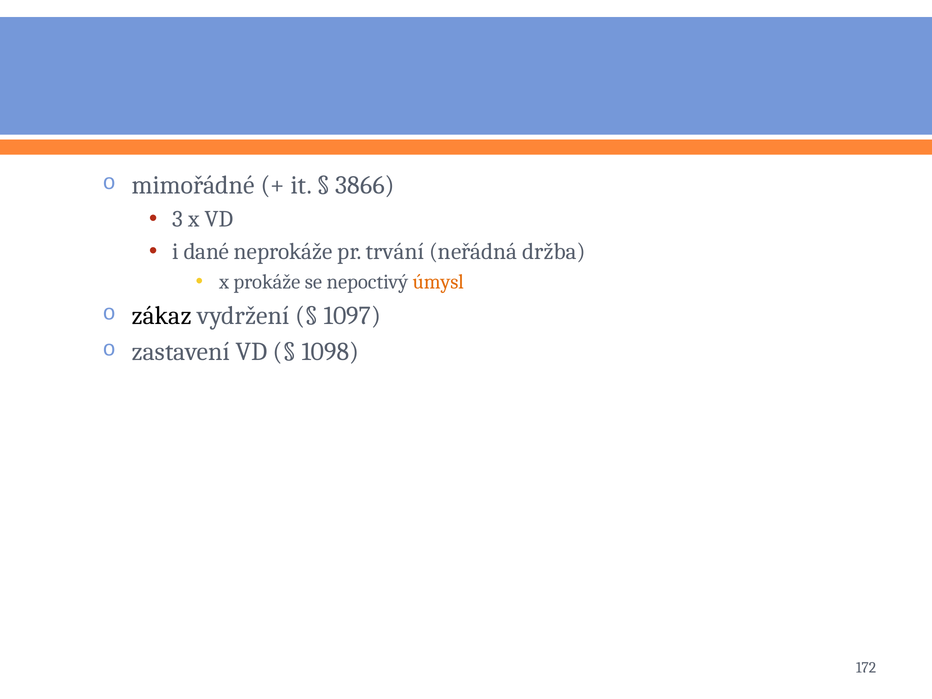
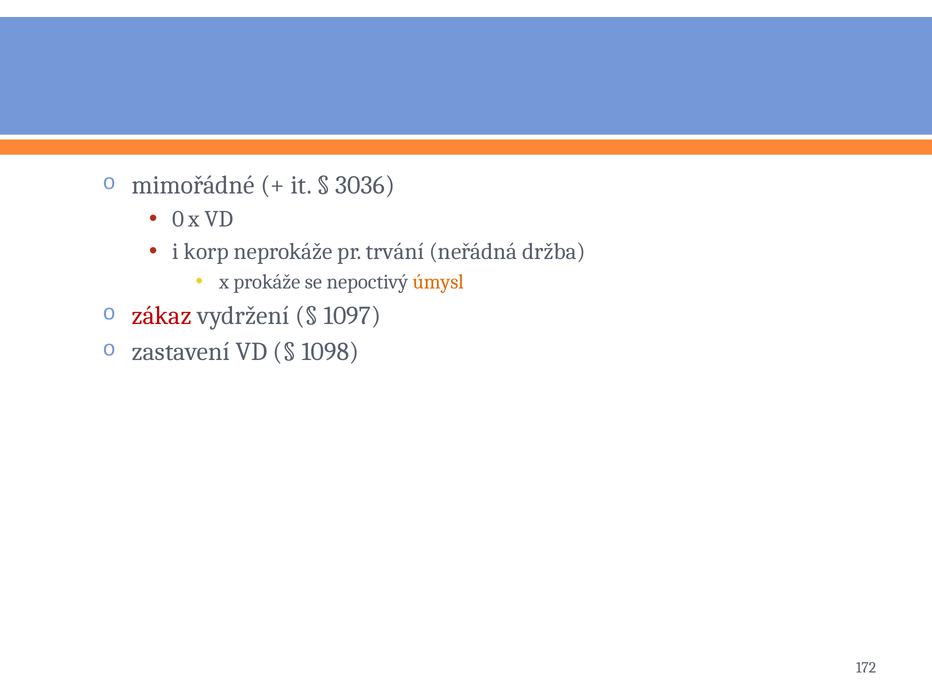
3866: 3866 -> 3036 (365, 185)
3: 3 -> 0 (178, 219)
dané: dané -> korp (206, 252)
zákaz colour: black -> red (162, 316)
